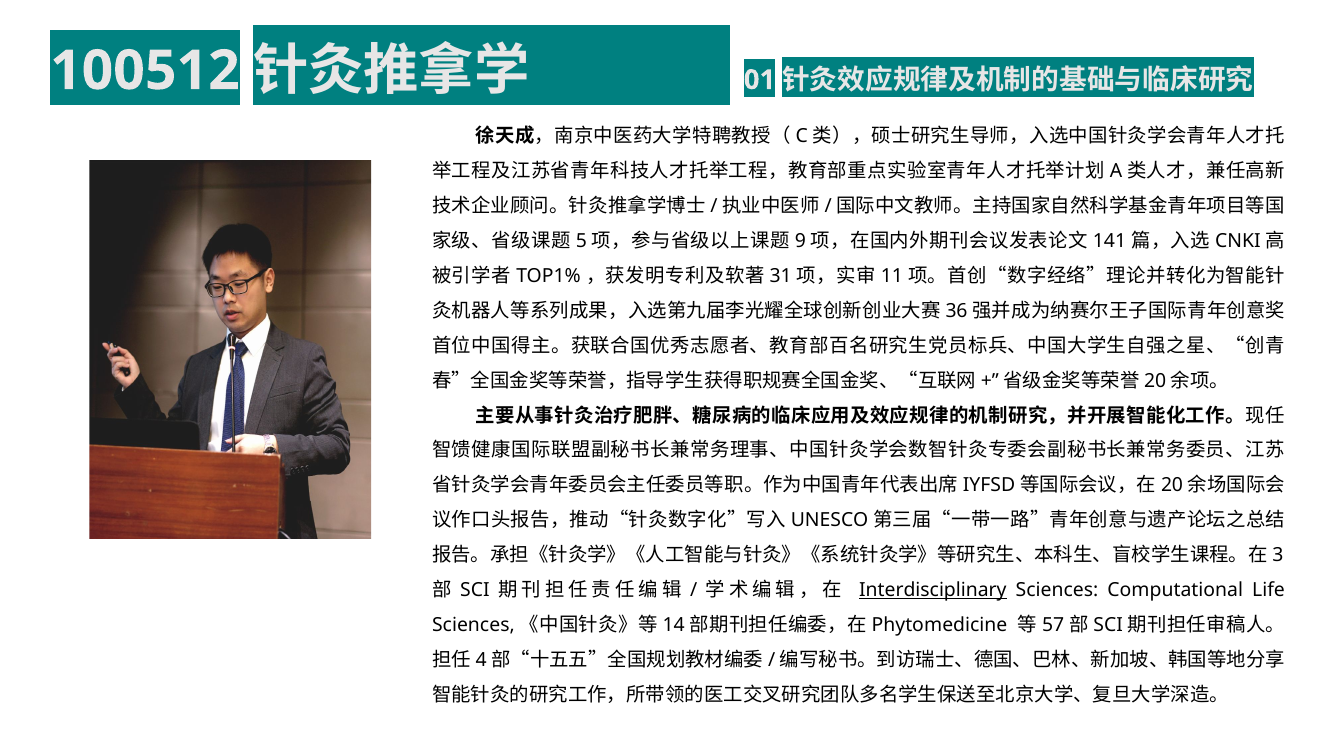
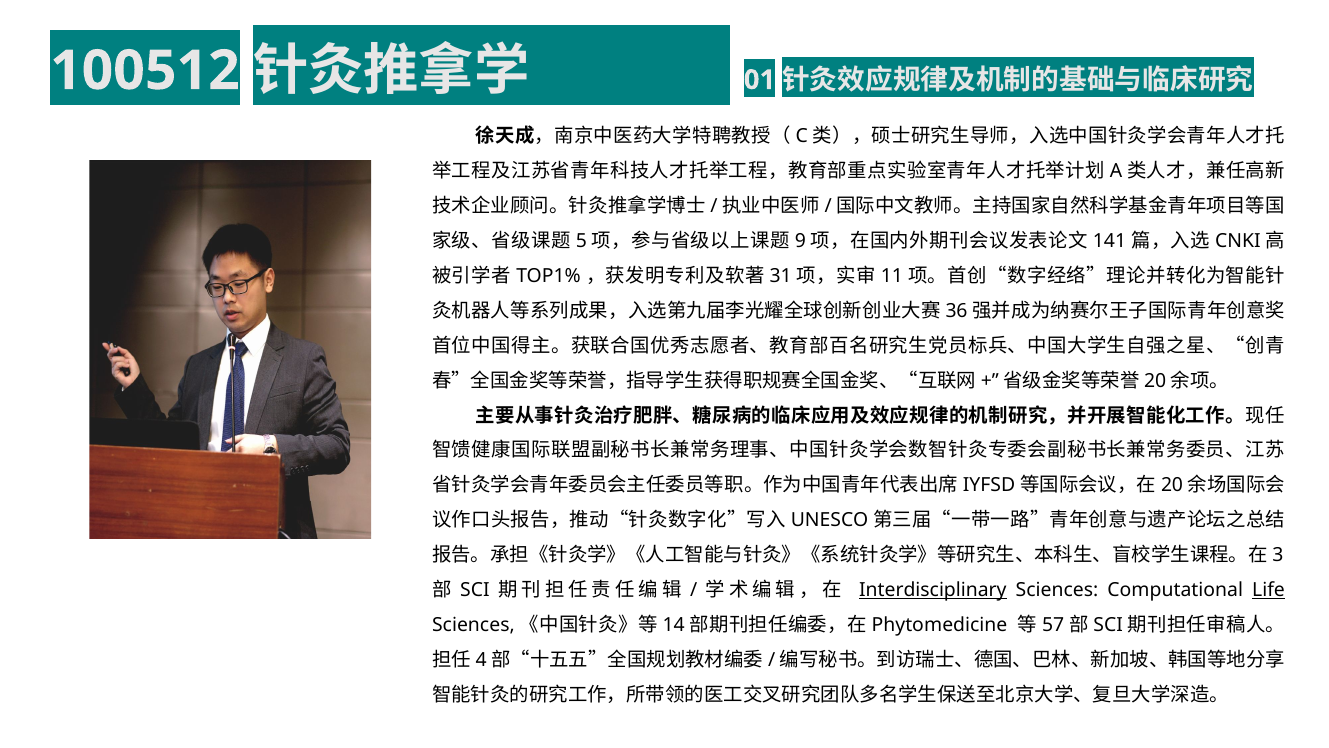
Life underline: none -> present (1269, 590)
